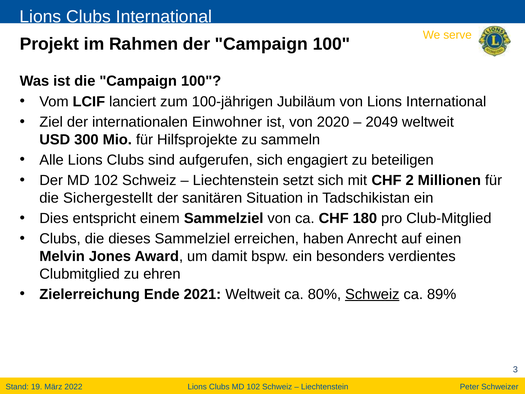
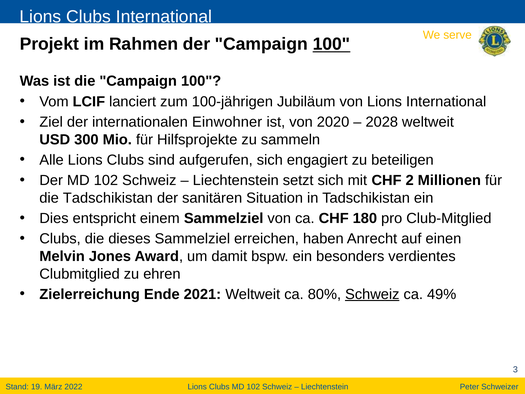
100 underline: none -> present (331, 44)
2049: 2049 -> 2028 (382, 122)
die Sichergestellt: Sichergestellt -> Tadschikistan (108, 198)
89%: 89% -> 49% (442, 294)
